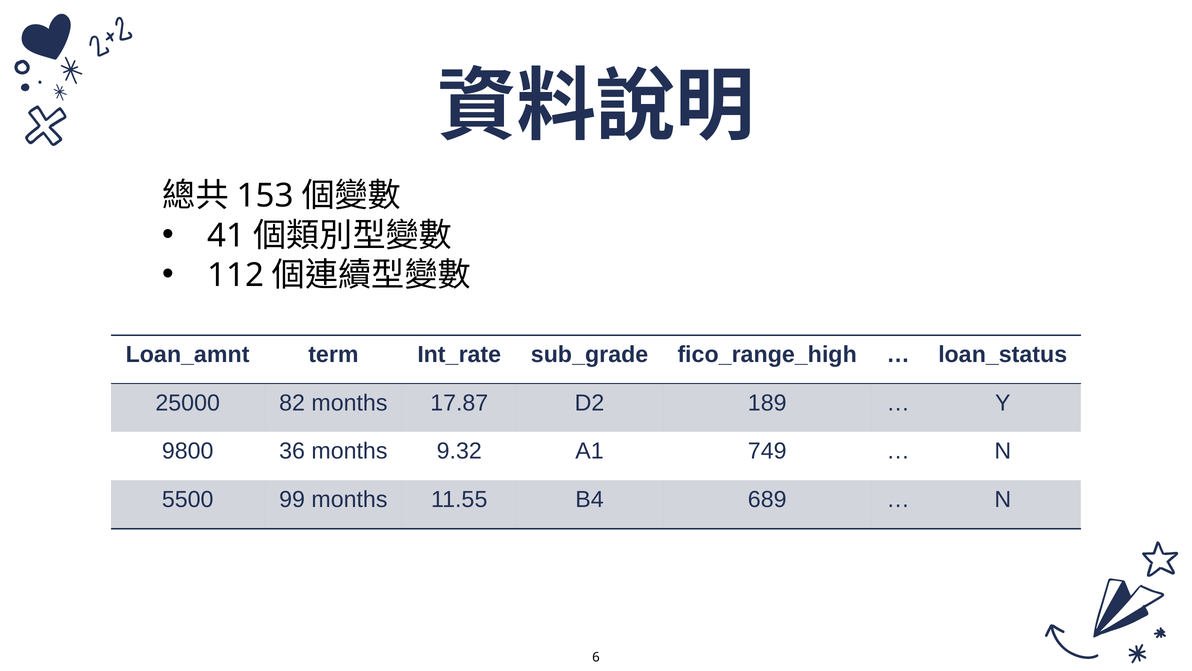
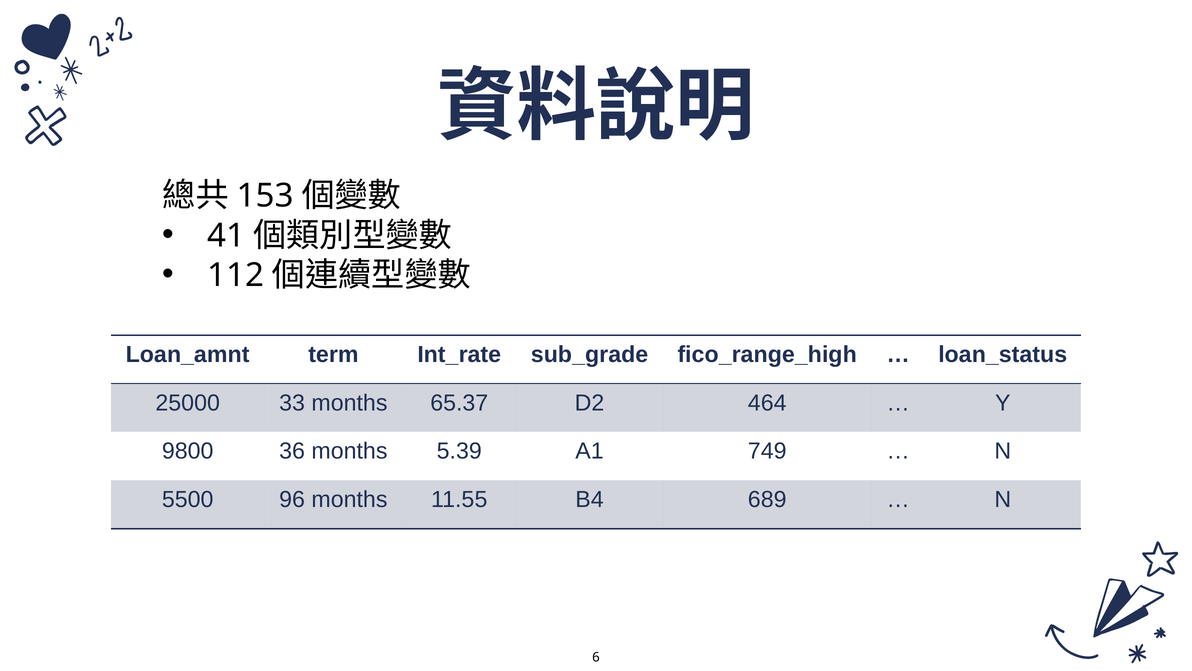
82: 82 -> 33 (292, 403)
17.87: 17.87 -> 65.37 (459, 403)
189: 189 -> 464 (767, 403)
9.32: 9.32 -> 5.39 (459, 451)
99: 99 -> 96 (292, 499)
